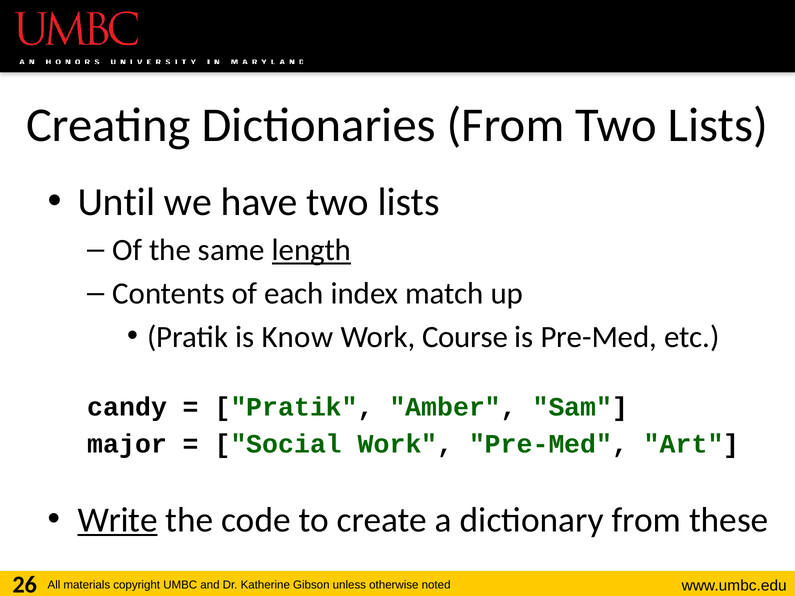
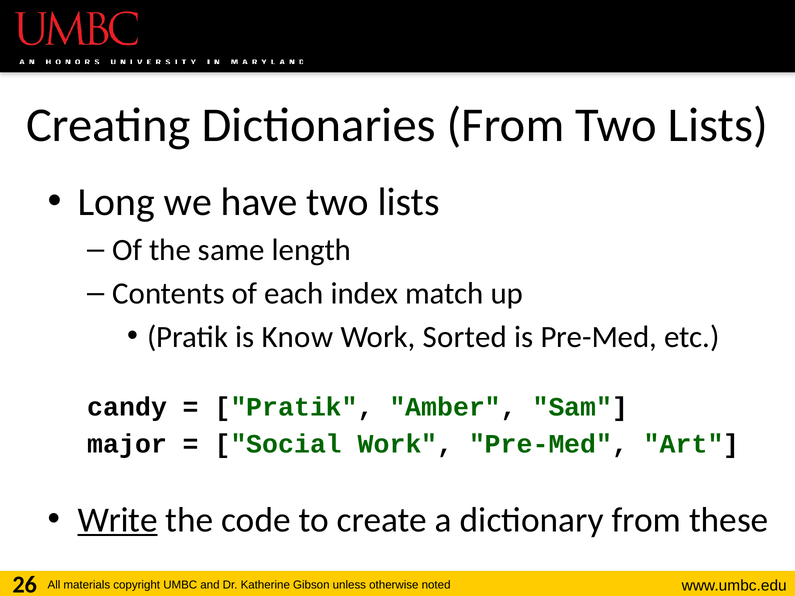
Until: Until -> Long (116, 202)
length underline: present -> none (311, 250)
Course: Course -> Sorted (465, 337)
